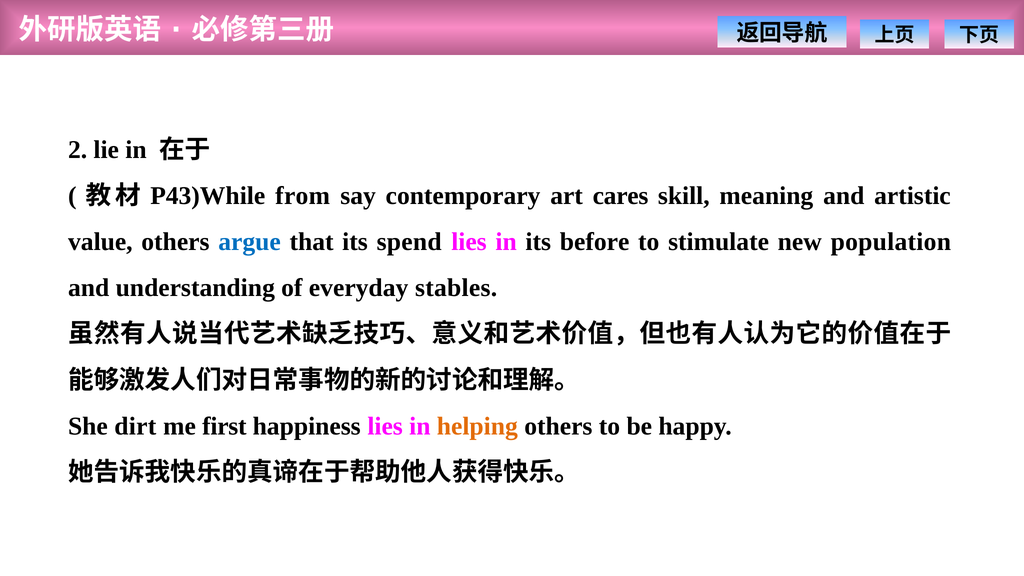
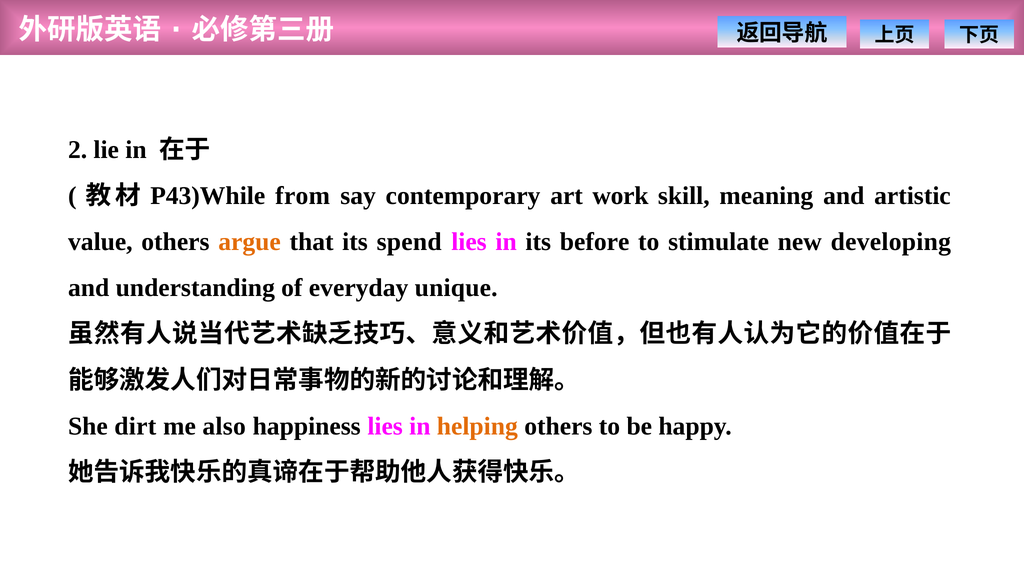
cares: cares -> work (621, 196)
argue colour: blue -> orange (250, 242)
population: population -> developing (891, 242)
stables: stables -> unique (456, 288)
first: first -> also (224, 426)
